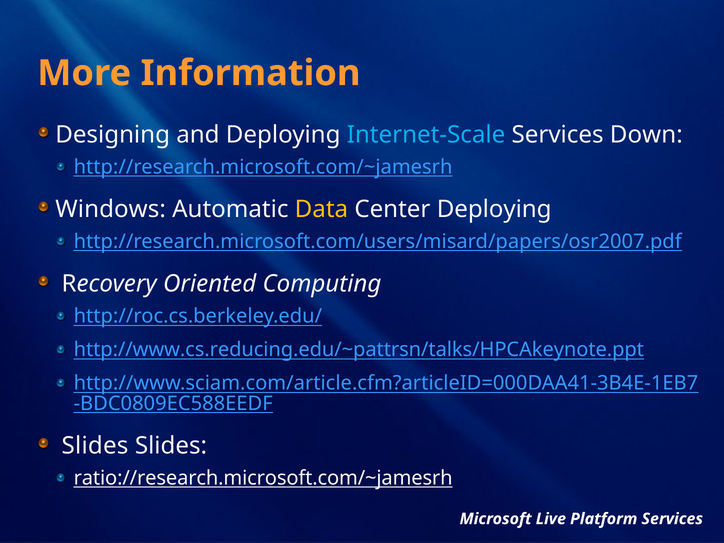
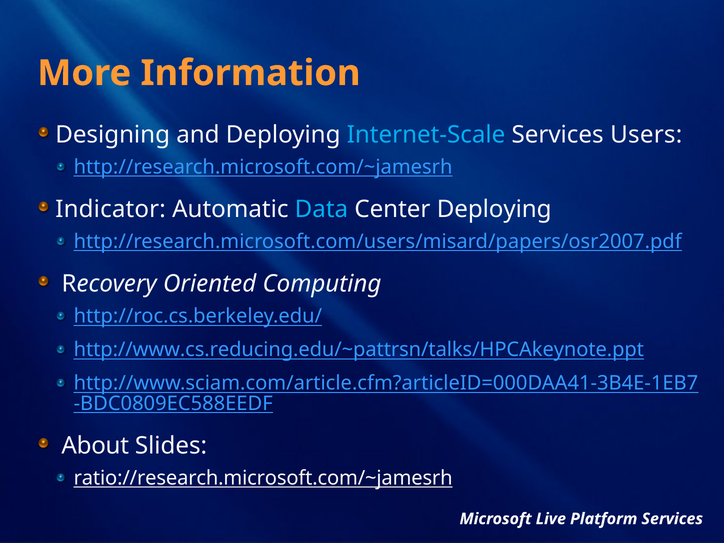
Down: Down -> Users (646, 135)
Windows: Windows -> Indicator (111, 209)
Data colour: yellow -> light blue (321, 209)
Slides: Slides -> About (95, 446)
